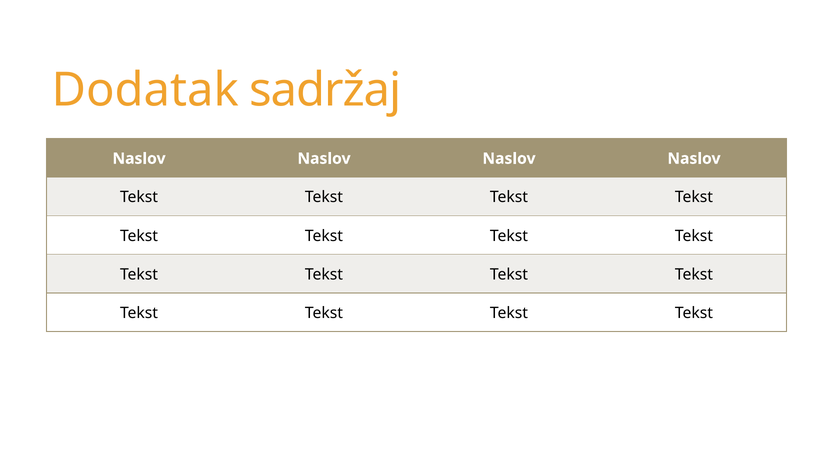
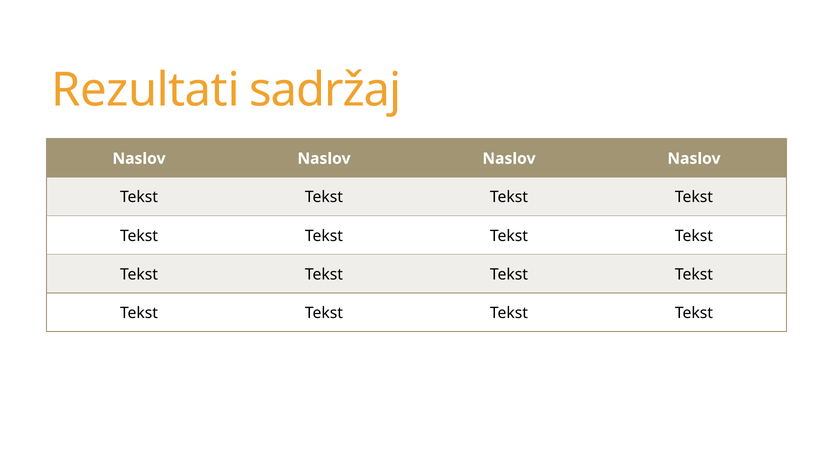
Dodatak: Dodatak -> Rezultati (146, 90)
